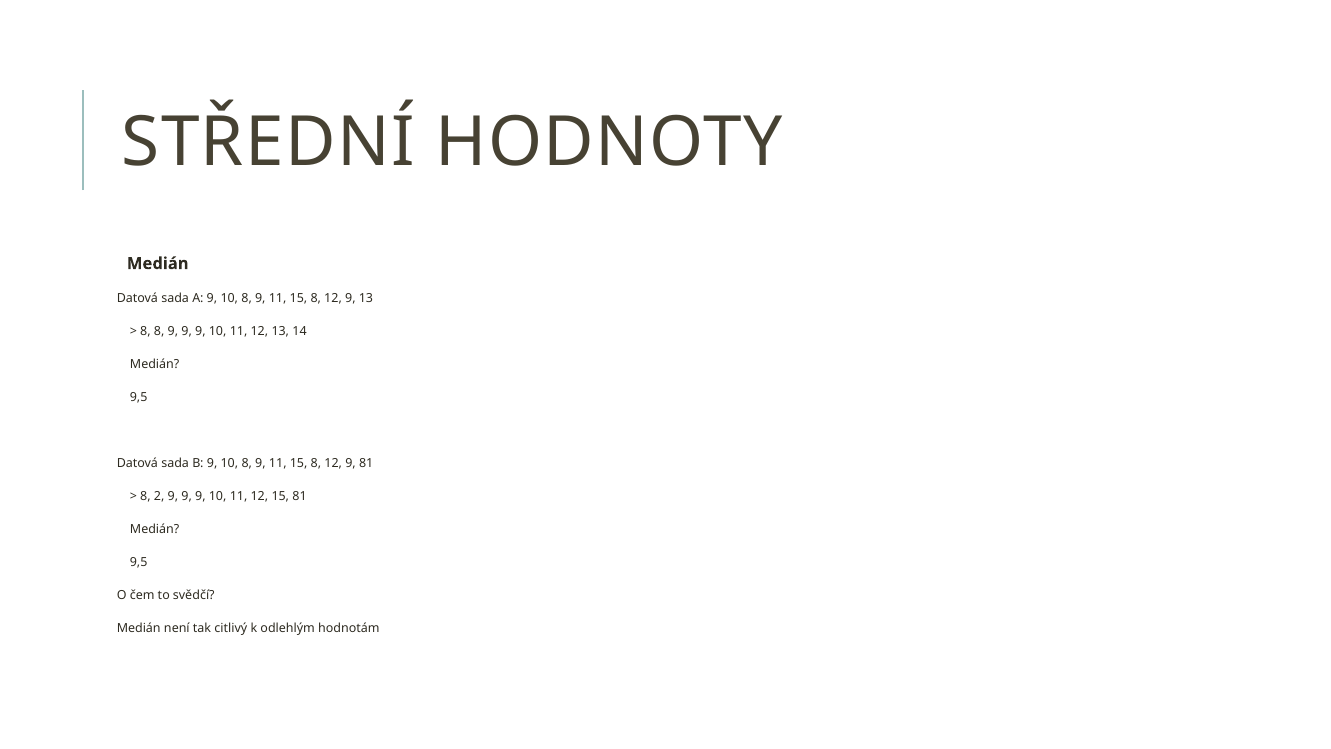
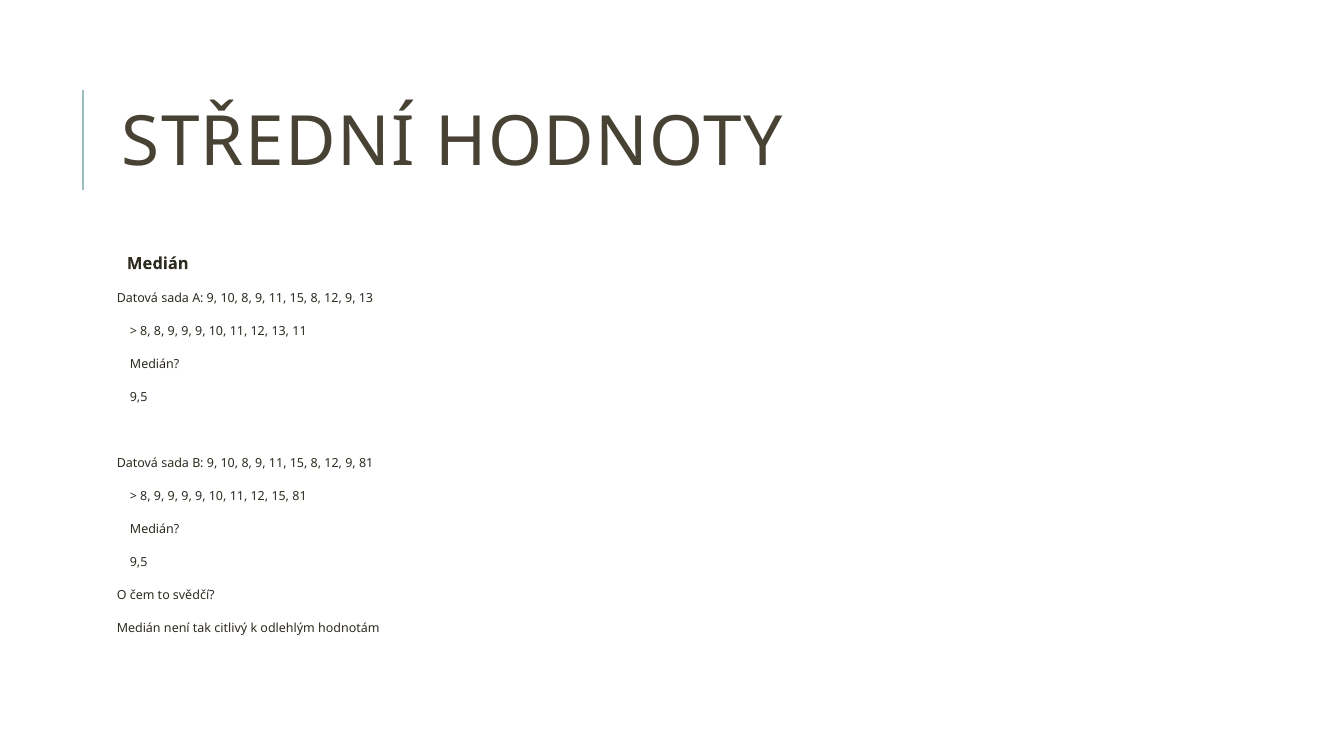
13 14: 14 -> 11 (300, 332)
2: 2 -> 9 (159, 496)
